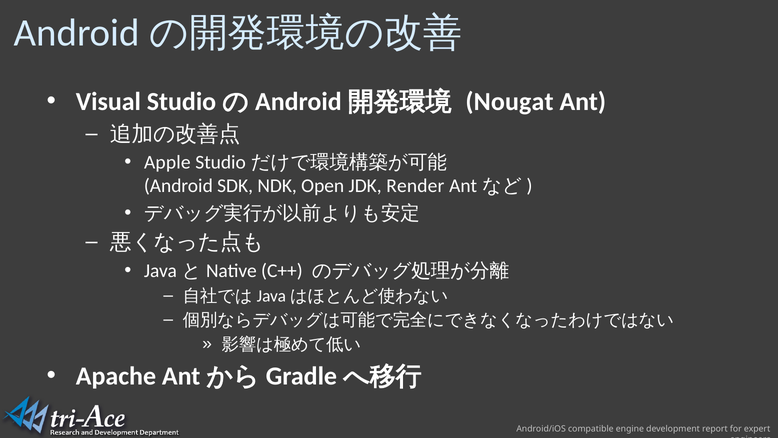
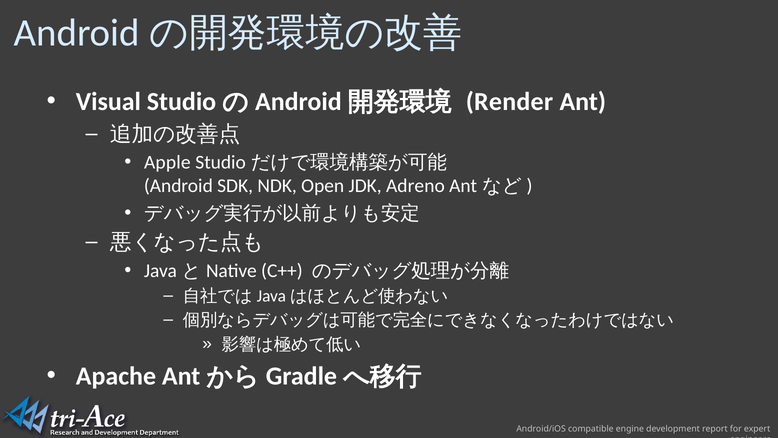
Nougat: Nougat -> Render (509, 101)
Render: Render -> Adreno (415, 186)
